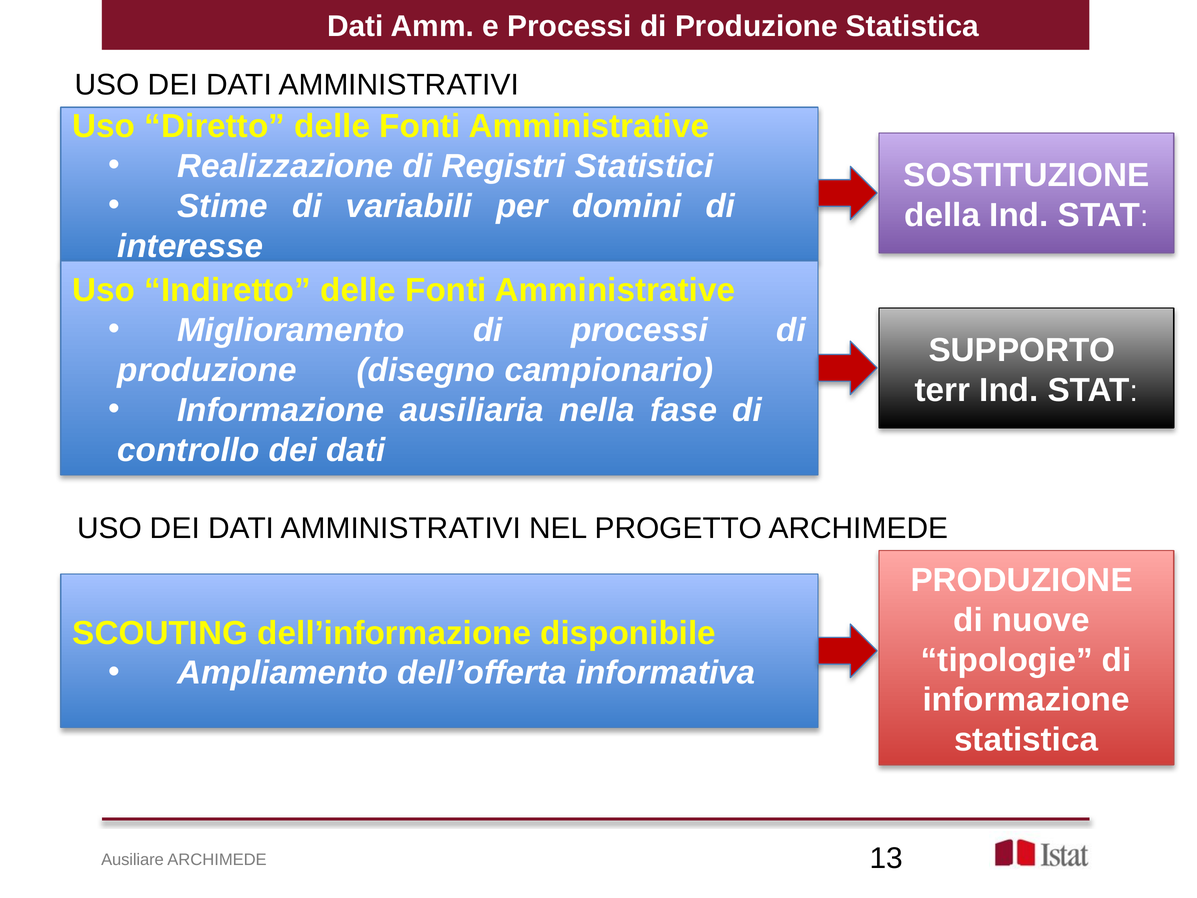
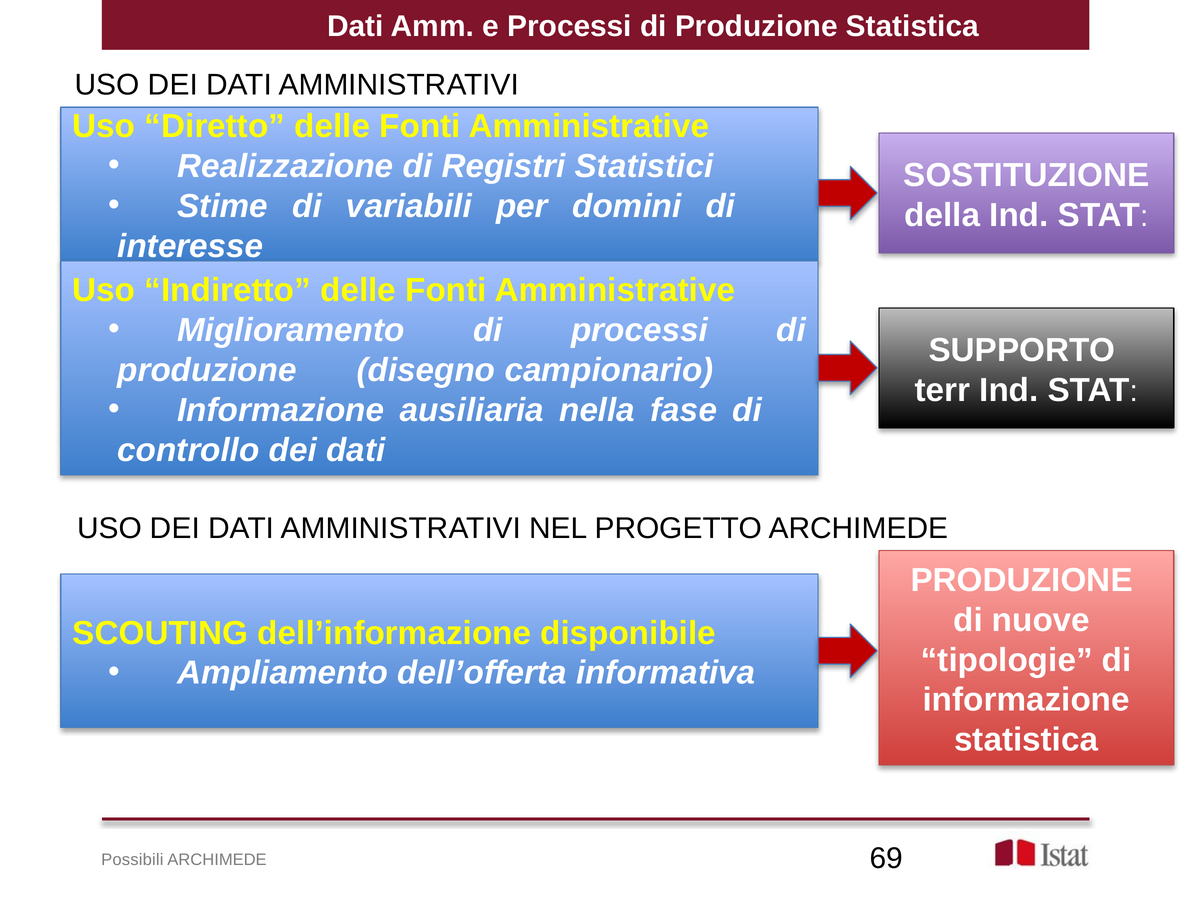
Ausiliare: Ausiliare -> Possibili (132, 859)
13: 13 -> 69 (886, 858)
